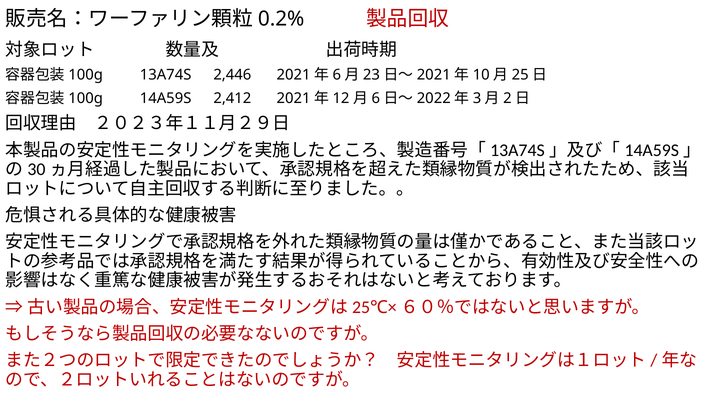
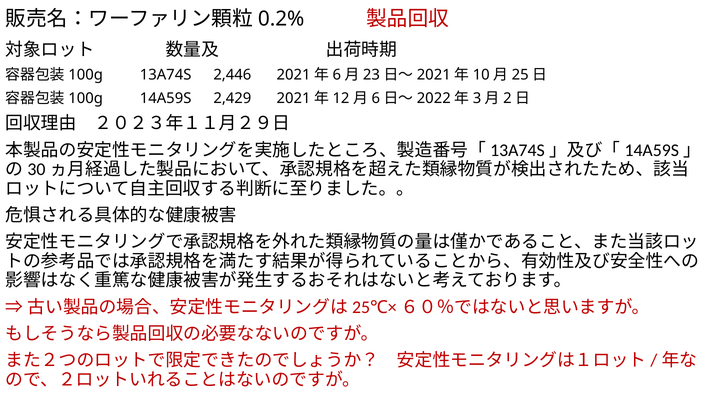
2,412: 2,412 -> 2,429 (232, 98)
